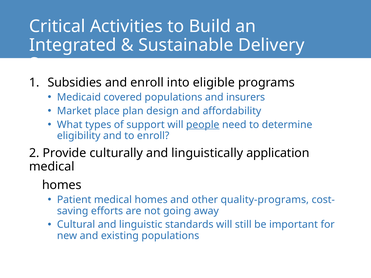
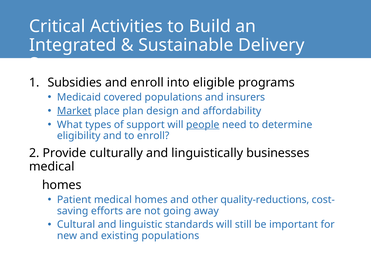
Market underline: none -> present (74, 111)
application: application -> businesses (278, 153)
quality-programs: quality-programs -> quality-reductions (265, 200)
